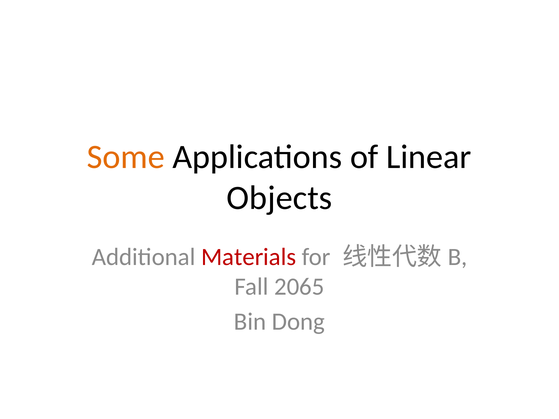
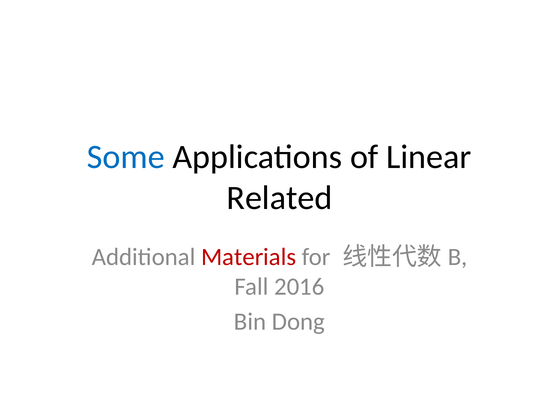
Some colour: orange -> blue (126, 157)
Objects: Objects -> Related (279, 198)
2065: 2065 -> 2016 (299, 287)
